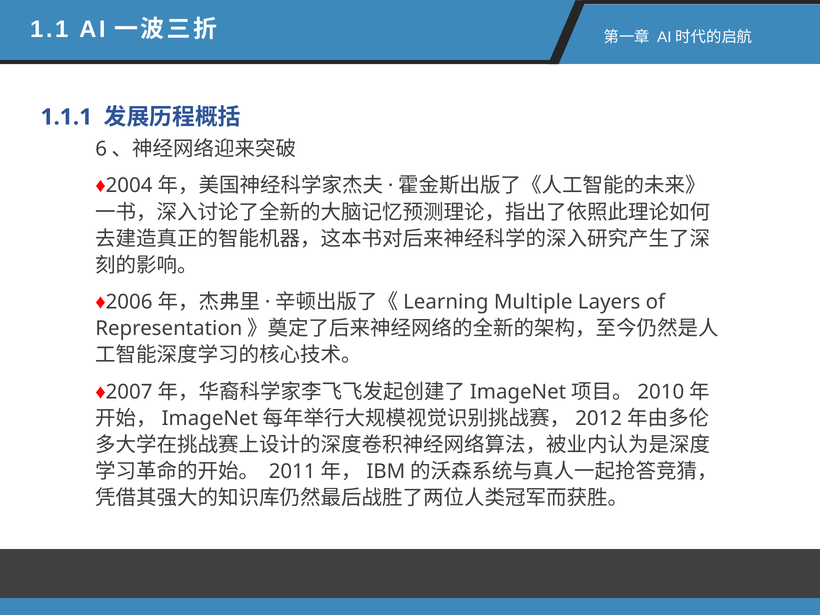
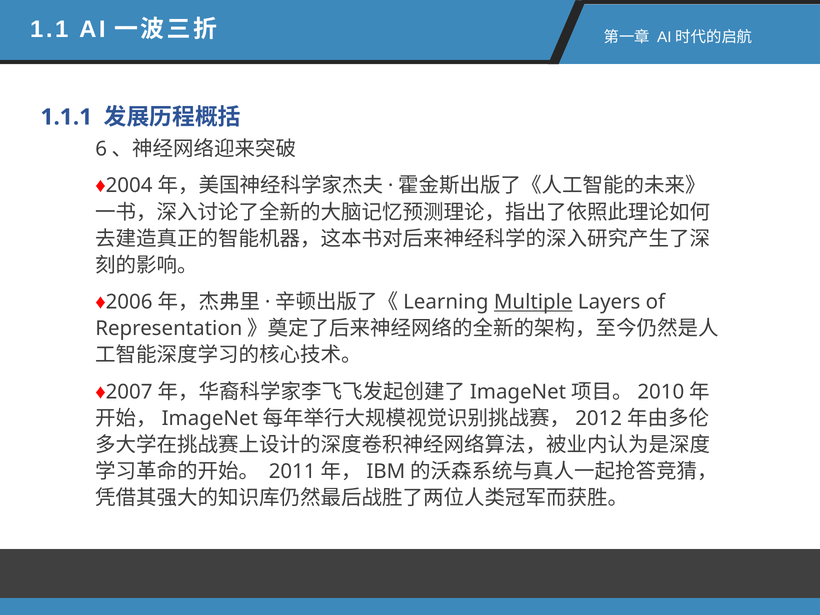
Multiple underline: none -> present (533, 302)
